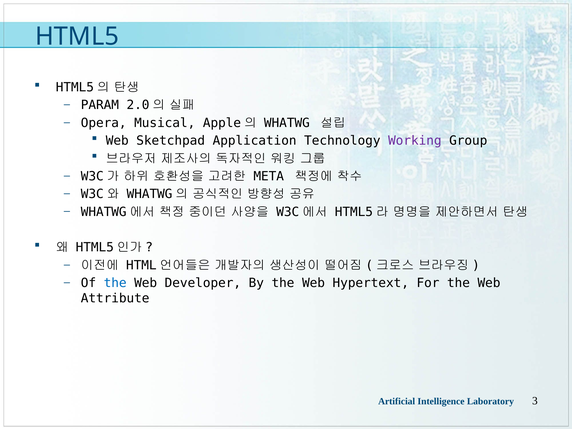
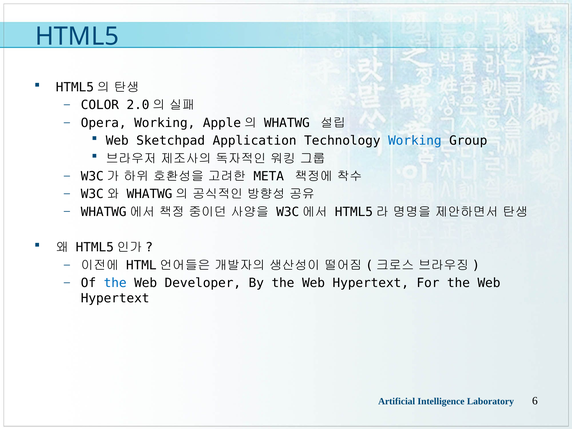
PARAM: PARAM -> COLOR (100, 105)
Opera Musical: Musical -> Working (165, 123)
Working colour: purple -> blue (415, 141)
Attribute: Attribute -> Hypertext (115, 298)
3: 3 -> 6 (535, 401)
